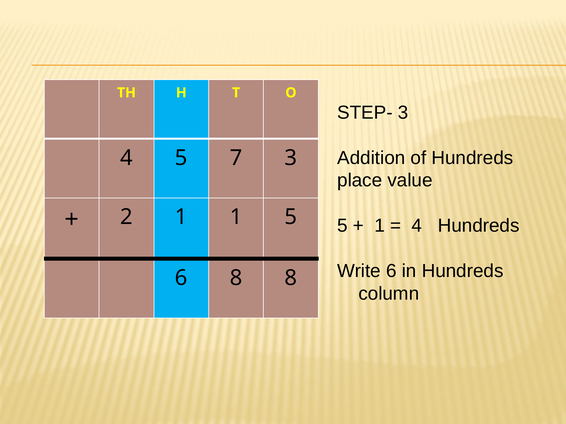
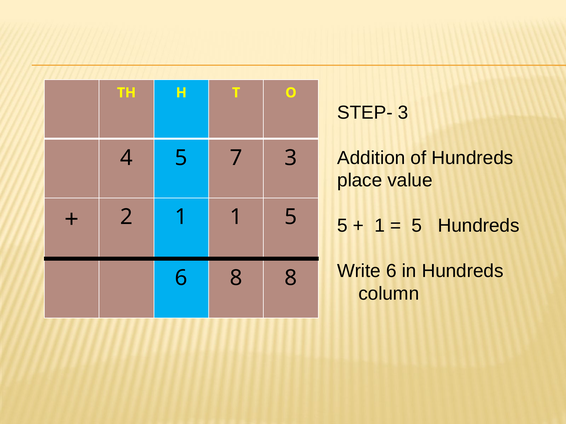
4: 4 -> 5 (417, 226)
